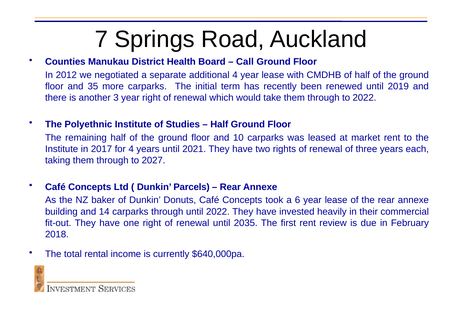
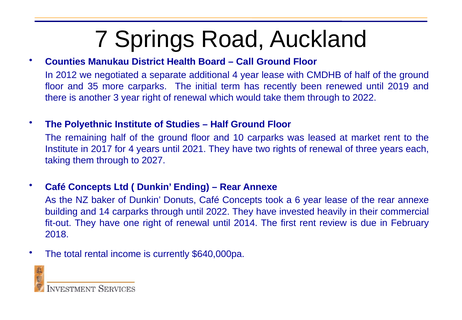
Parcels: Parcels -> Ending (191, 187)
2035: 2035 -> 2014 (246, 223)
